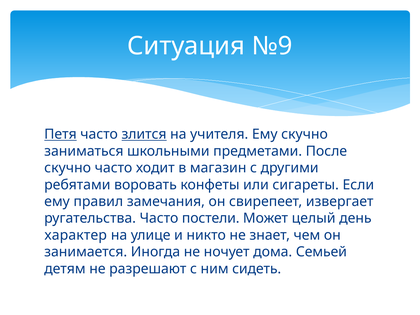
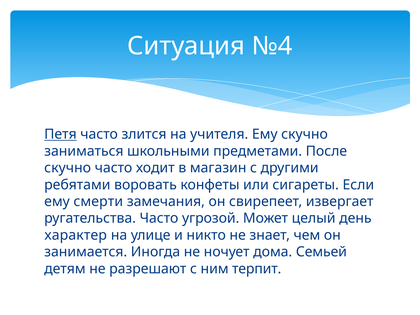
№9: №9 -> №4 (272, 46)
злится underline: present -> none (144, 134)
правил: правил -> смерти (98, 202)
постели: постели -> угрозой (211, 218)
сидеть: сидеть -> терпит (257, 269)
